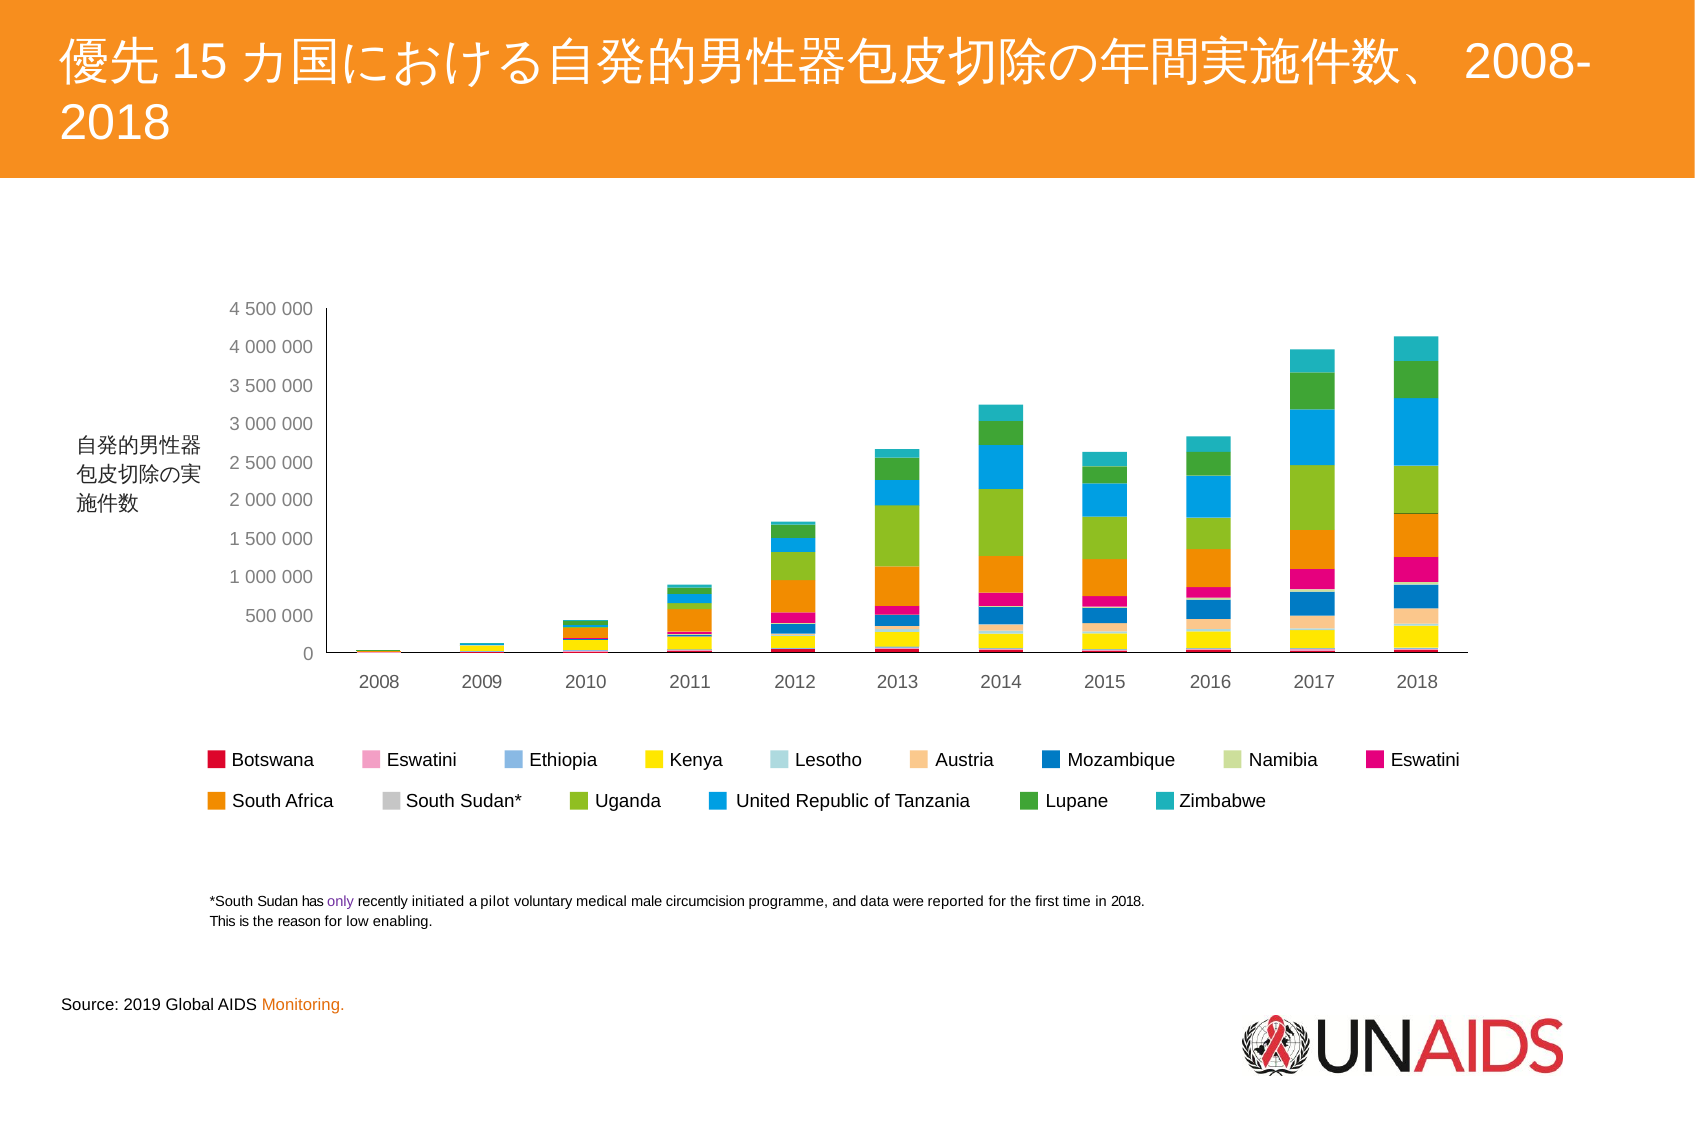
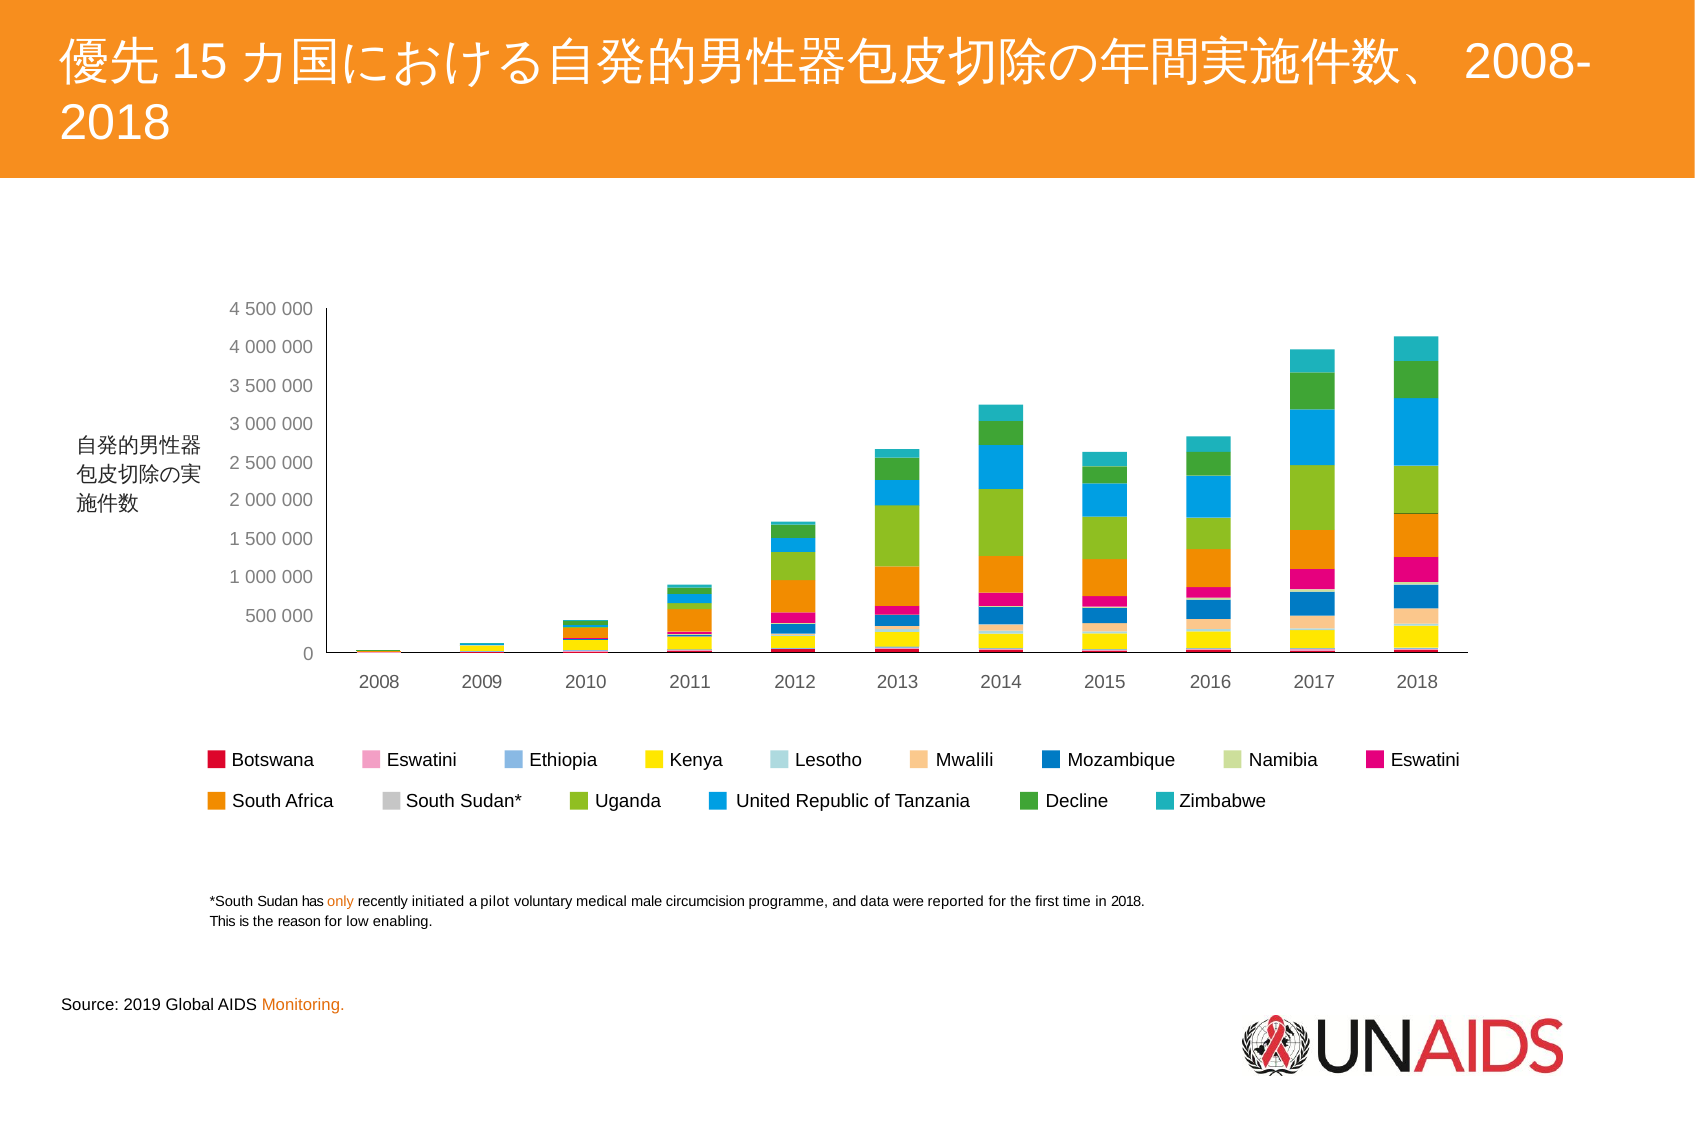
Austria: Austria -> Mwalili (965, 760)
Lupane: Lupane -> Decline (1077, 802)
only colour: purple -> orange (341, 902)
